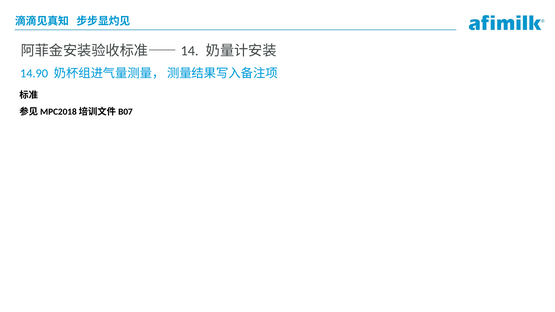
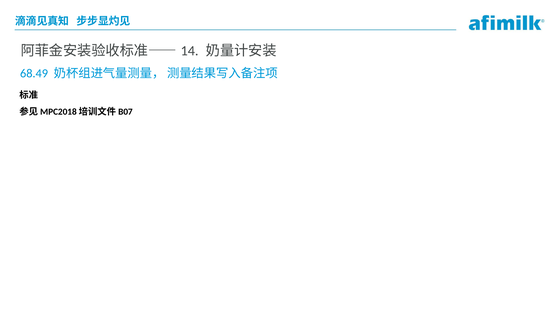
14.90: 14.90 -> 68.49 (34, 74)
